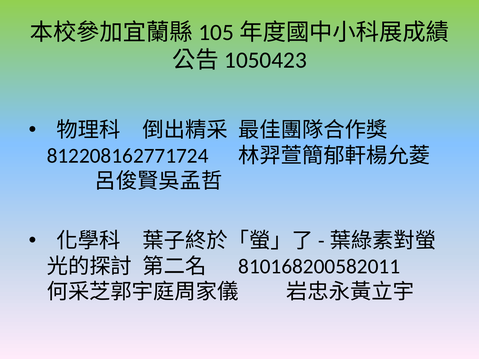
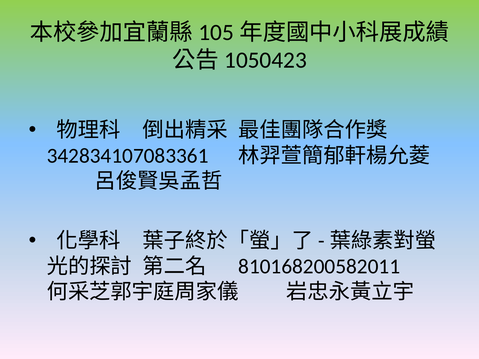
812208162771724: 812208162771724 -> 342834107083361 (128, 156)
